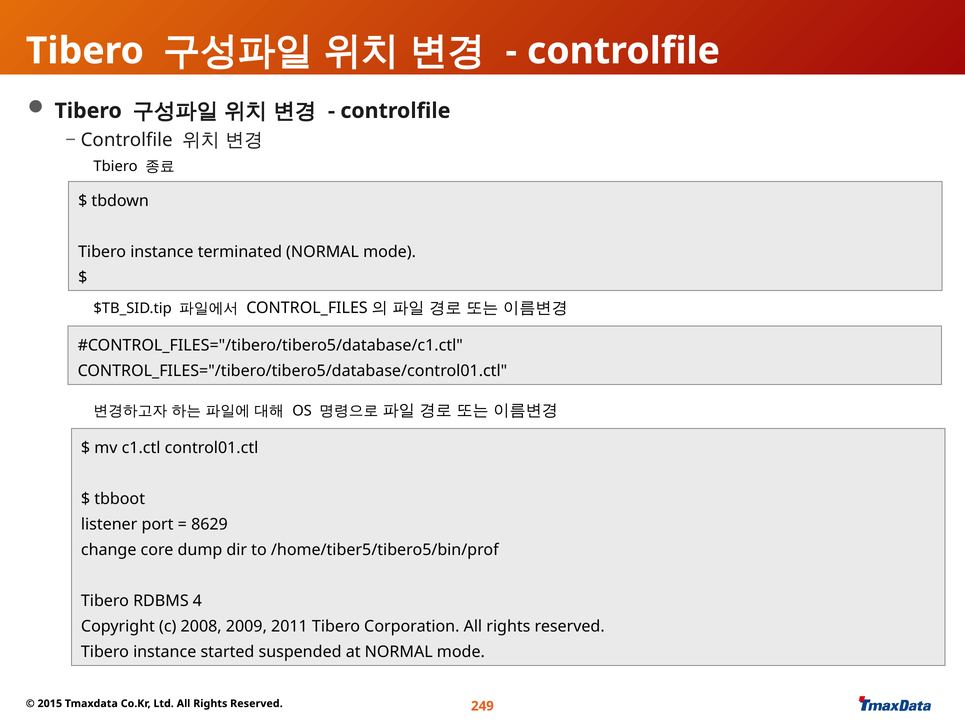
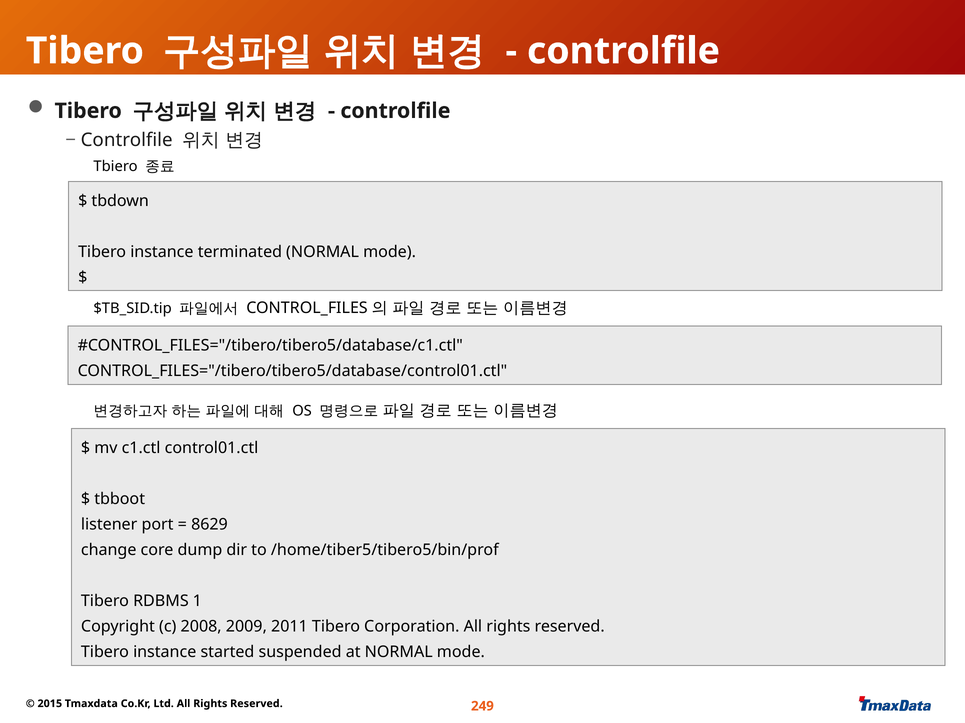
4: 4 -> 1 (197, 602)
